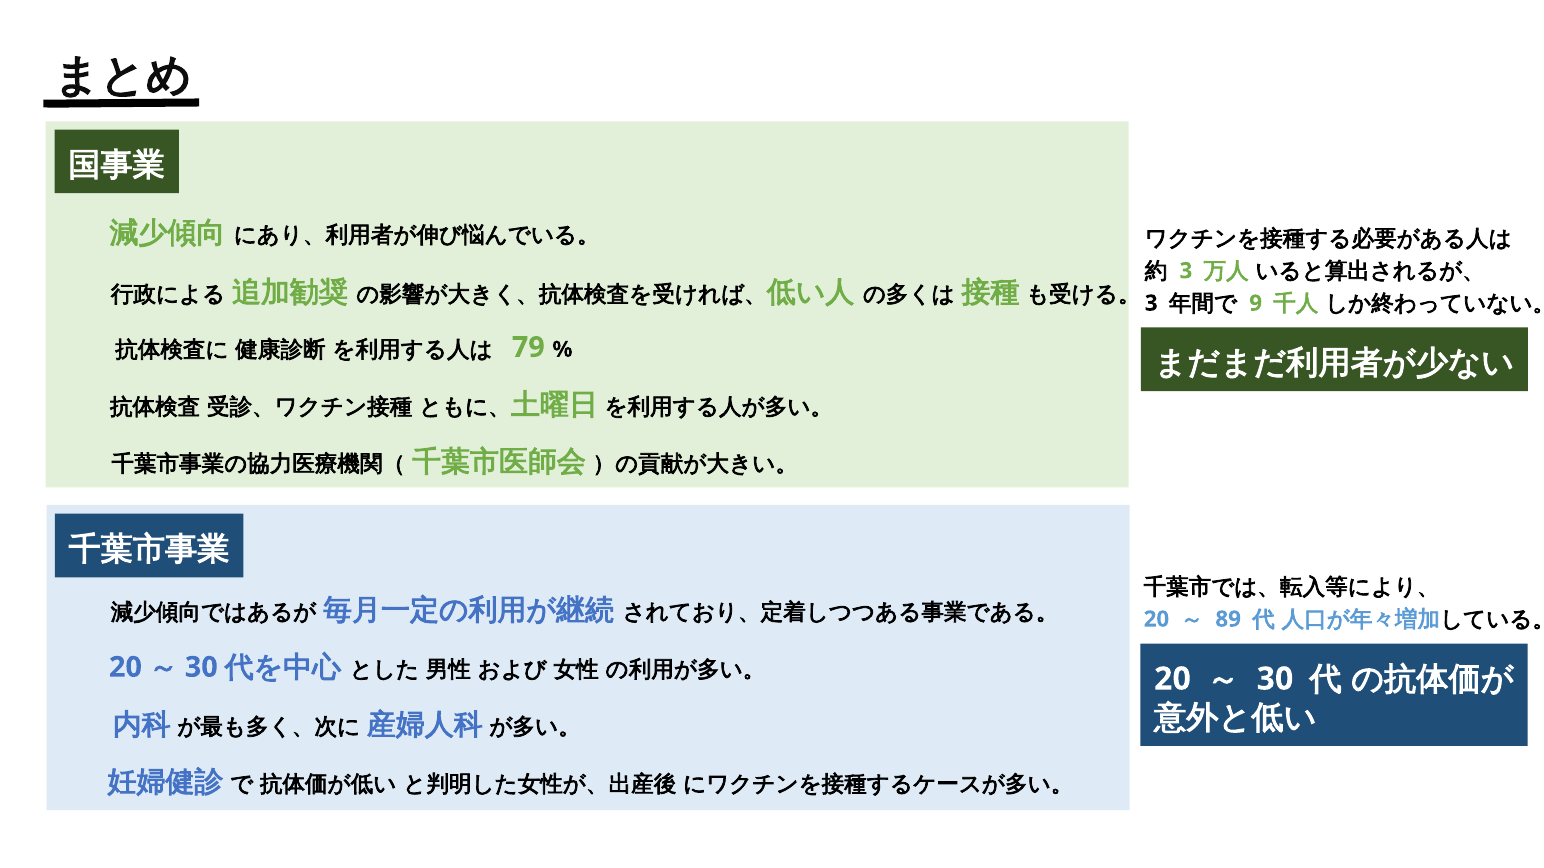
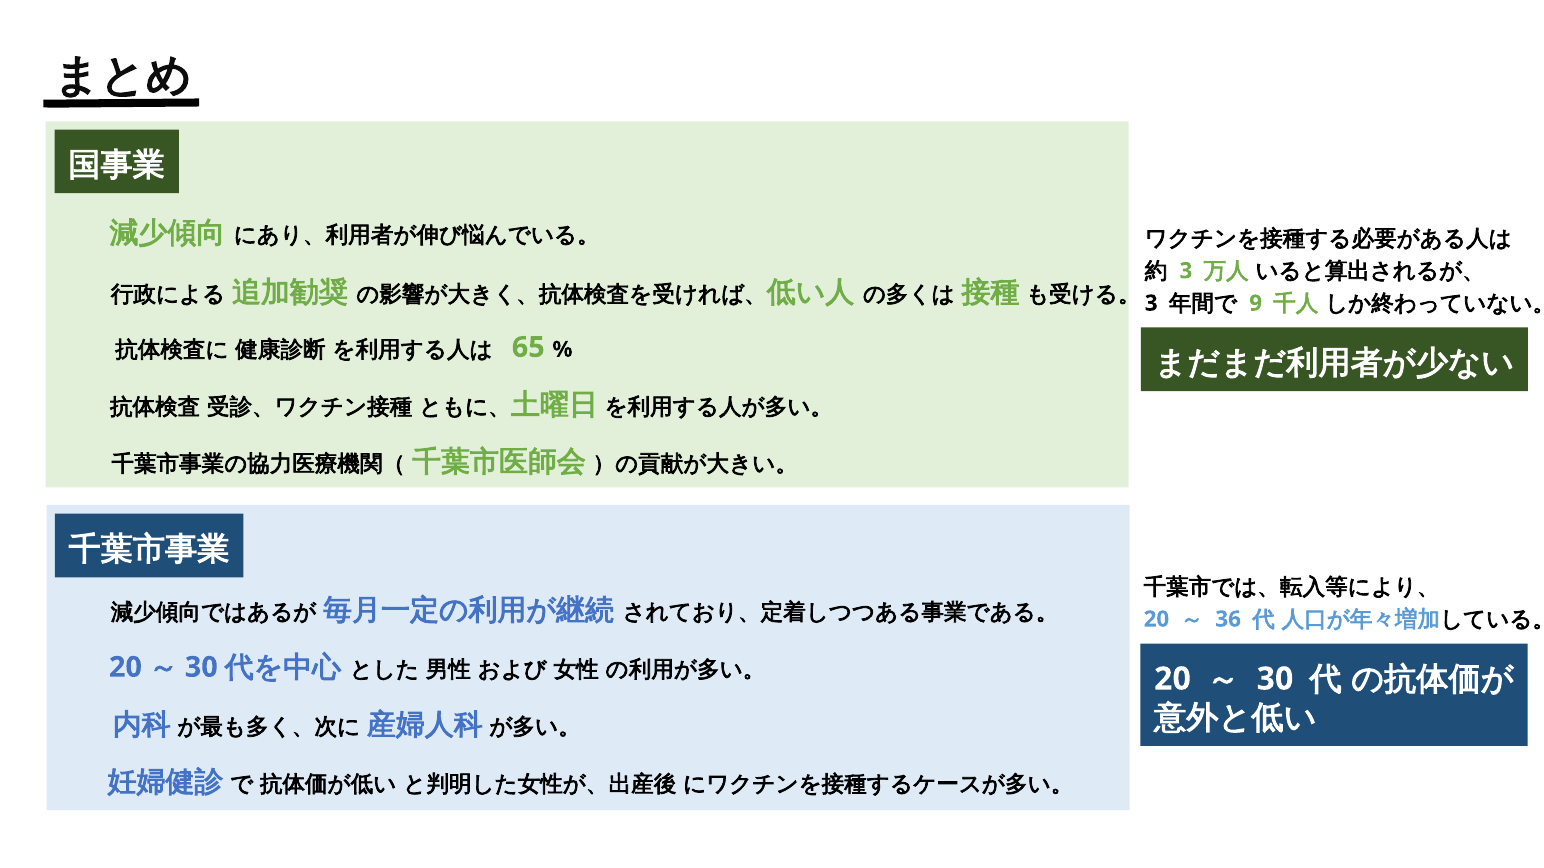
79: 79 -> 65 (528, 348)
89: 89 -> 36 (1228, 620)
